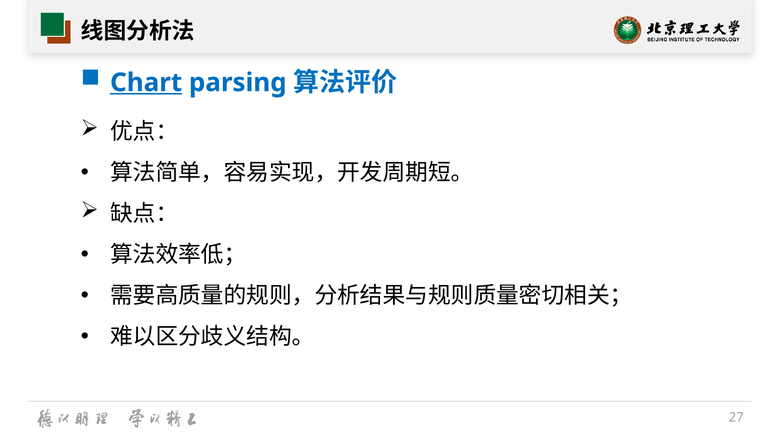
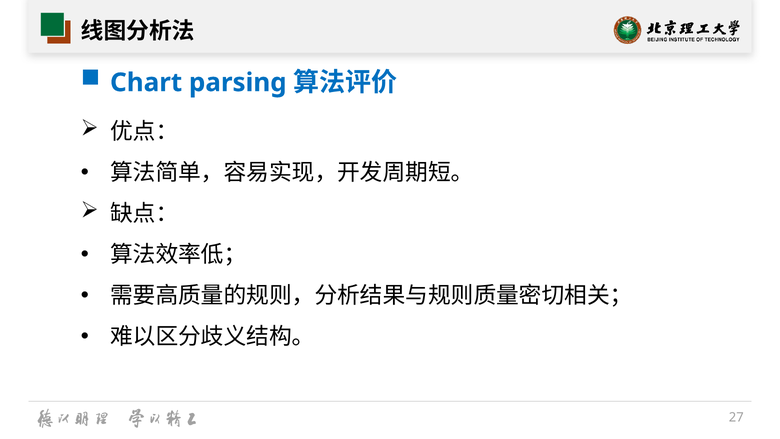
Chart underline: present -> none (146, 83)
